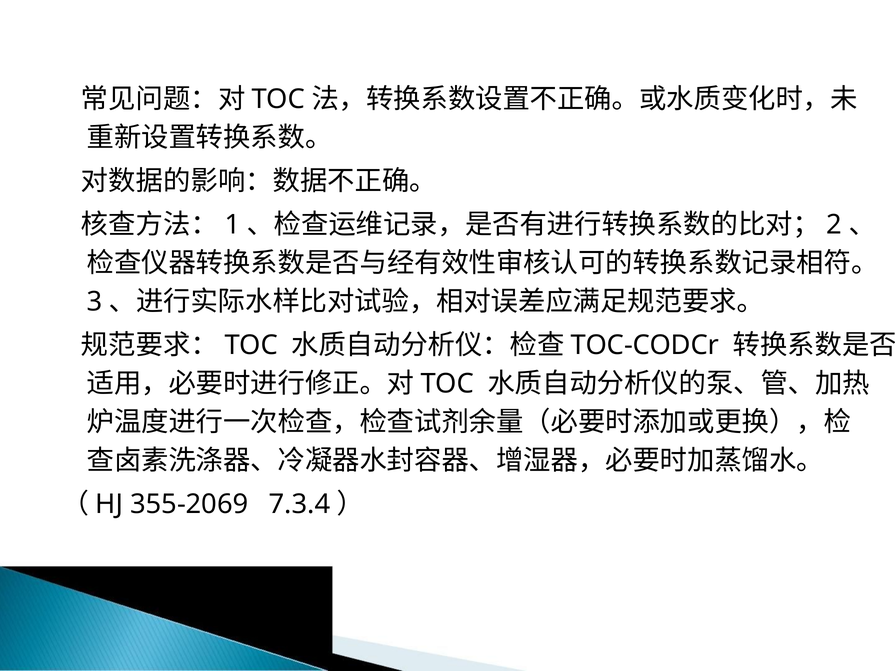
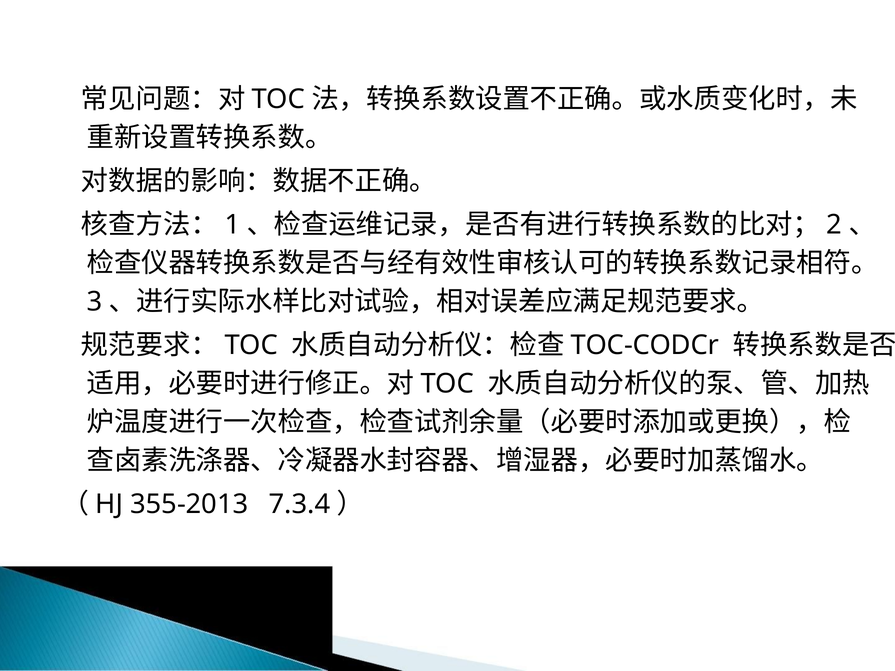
355-2069: 355-2069 -> 355-2013 (189, 504)
